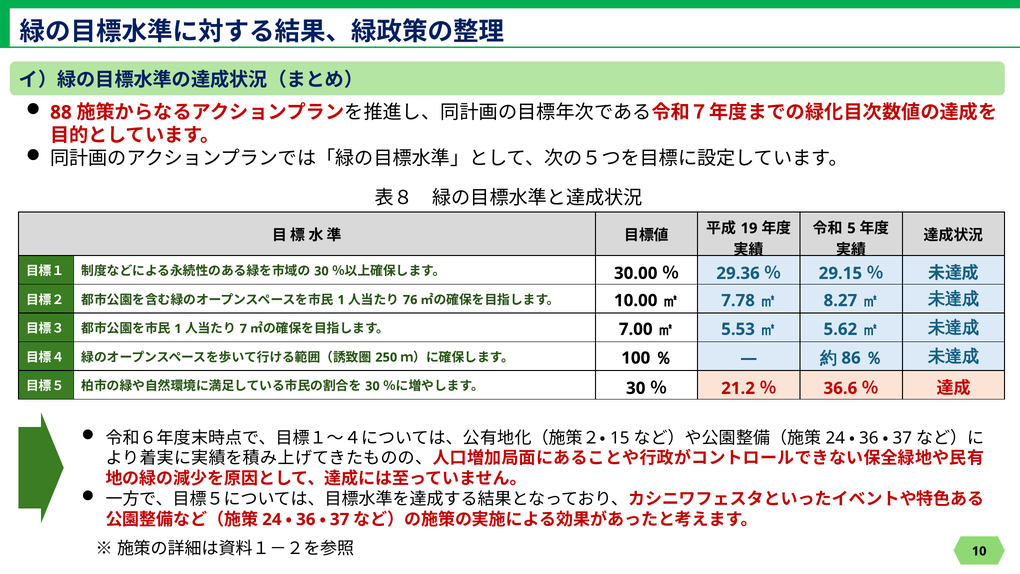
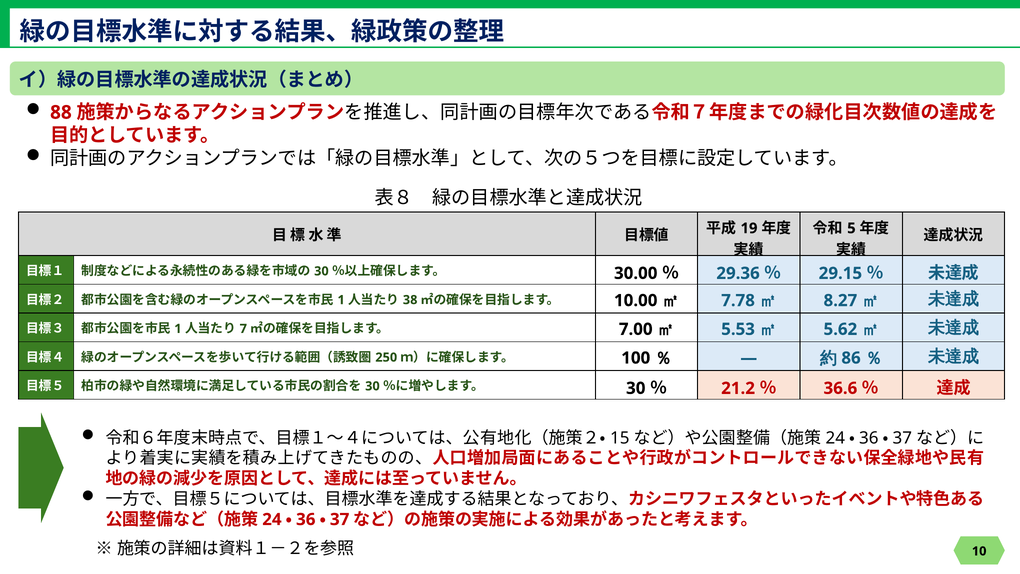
76: 76 -> 38 (410, 300)
